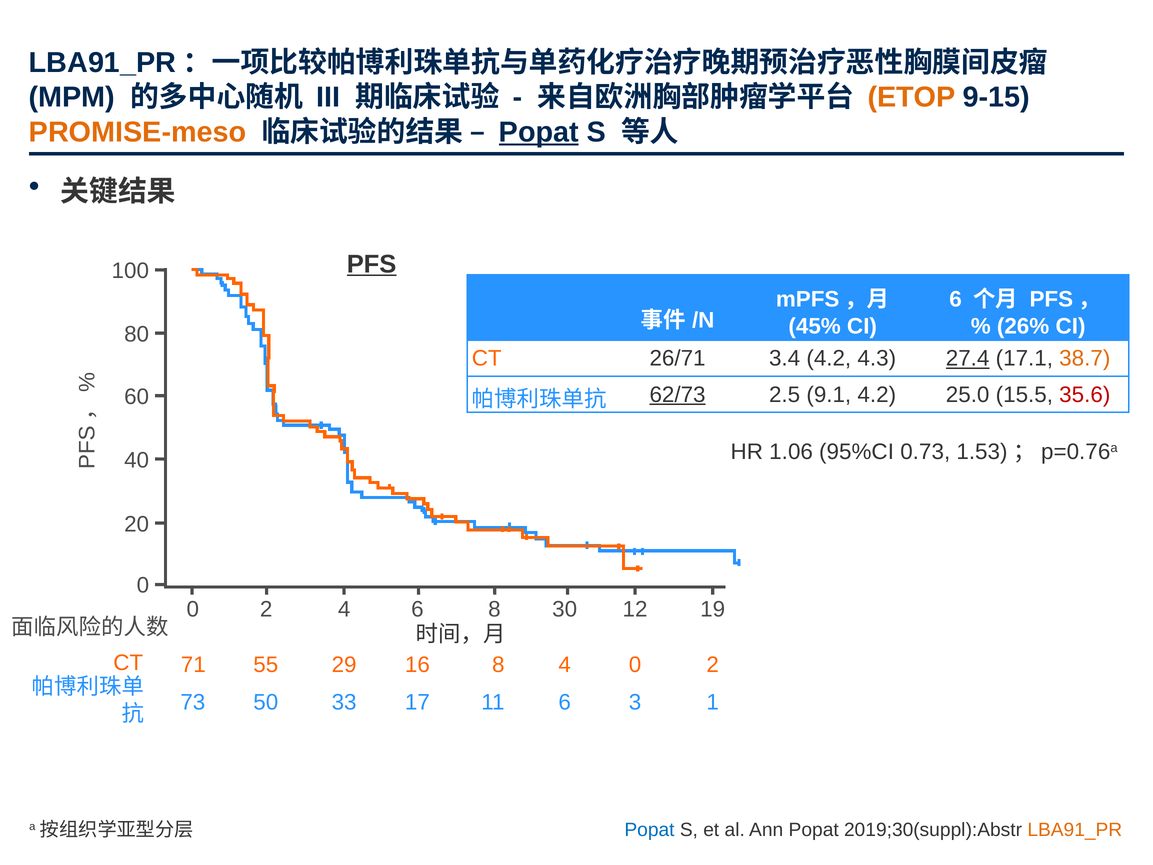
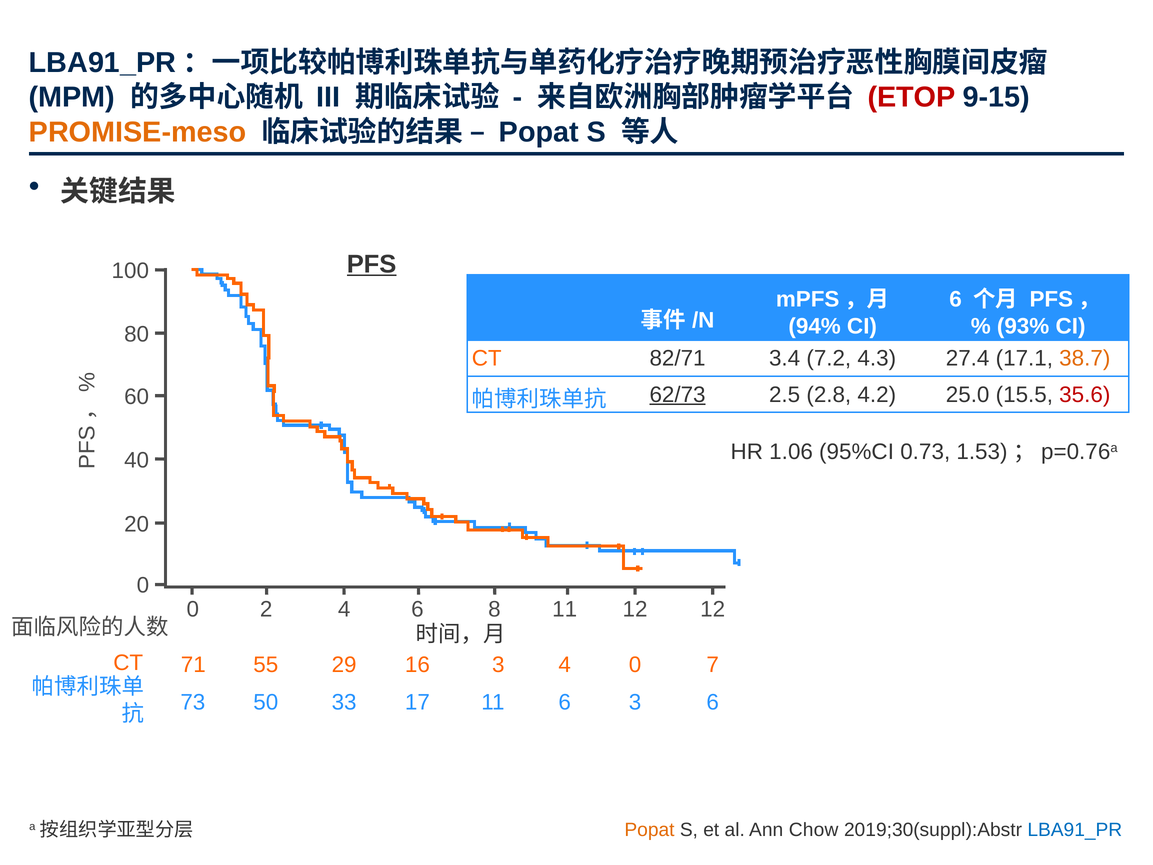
ETOP colour: orange -> red (911, 97)
Popat underline: present -> none (539, 132)
45%: 45% -> 94% (815, 326)
26%: 26% -> 93% (1023, 326)
26/71: 26/71 -> 82/71 (678, 358)
3.4 4.2: 4.2 -> 7.2 (829, 358)
27.4 underline: present -> none (968, 358)
9.1: 9.1 -> 2.8 (829, 395)
0 30: 30 -> 11 (565, 609)
2 19: 19 -> 12 (713, 609)
CT 8: 8 -> 3 (498, 664)
71 2: 2 -> 7 (713, 664)
73 1: 1 -> 6 (713, 702)
Popat colour: blue -> orange (649, 829)
Ann Popat: Popat -> Chow (814, 829)
LBA91_PR colour: orange -> blue (1075, 829)
